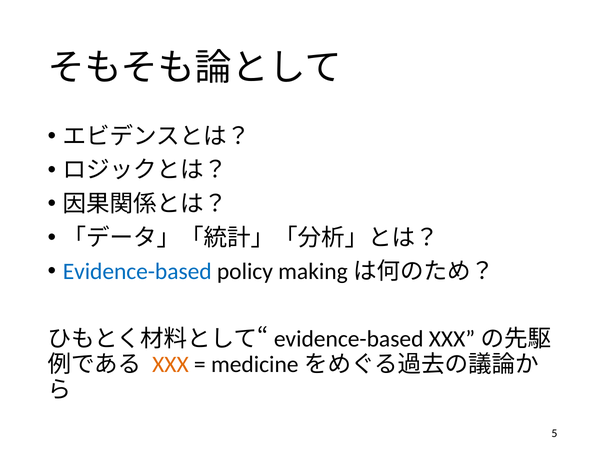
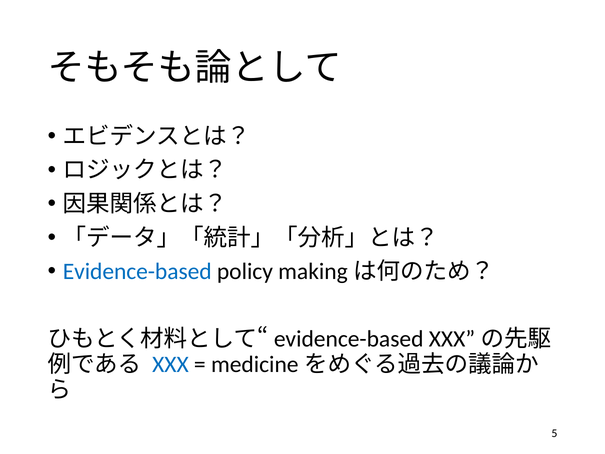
XXX colour: orange -> blue (170, 364)
